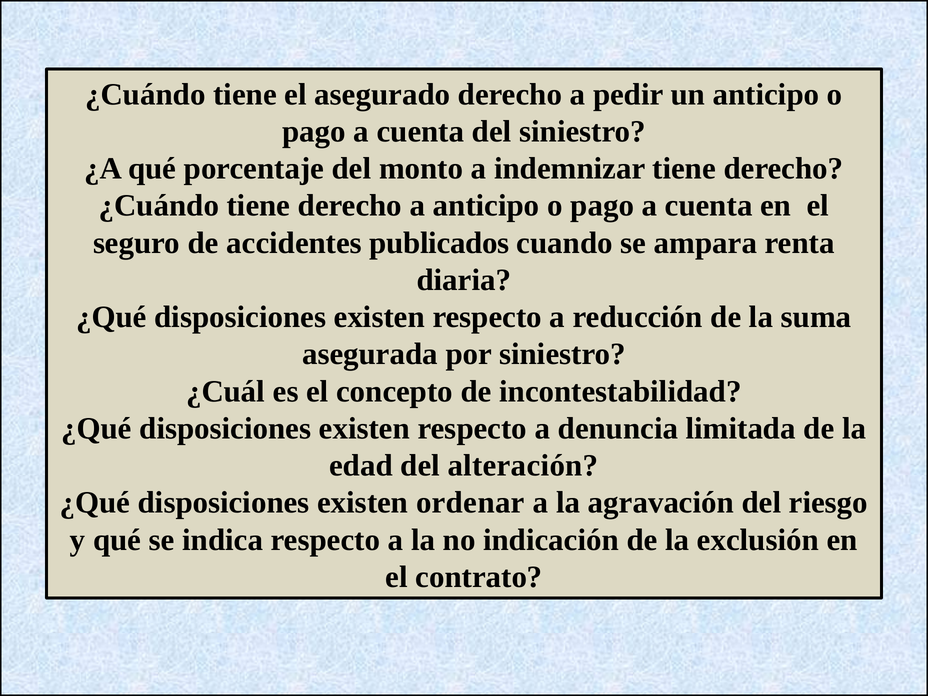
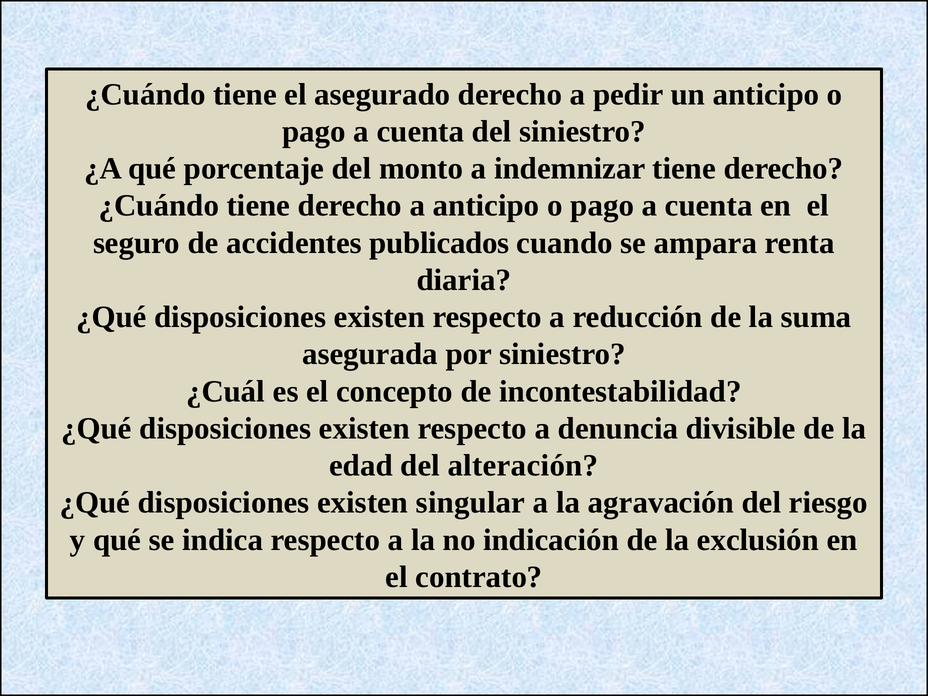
limitada: limitada -> divisible (741, 428)
ordenar: ordenar -> singular (470, 503)
